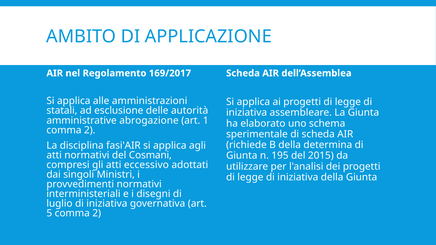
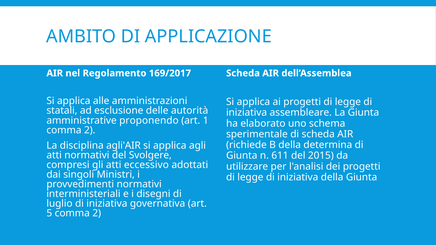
abrogazione: abrogazione -> proponendo (149, 121)
fasi'AIR: fasi'AIR -> agli'AIR (123, 146)
Cosmani: Cosmani -> Svolgere (150, 155)
195: 195 -> 611 (280, 156)
